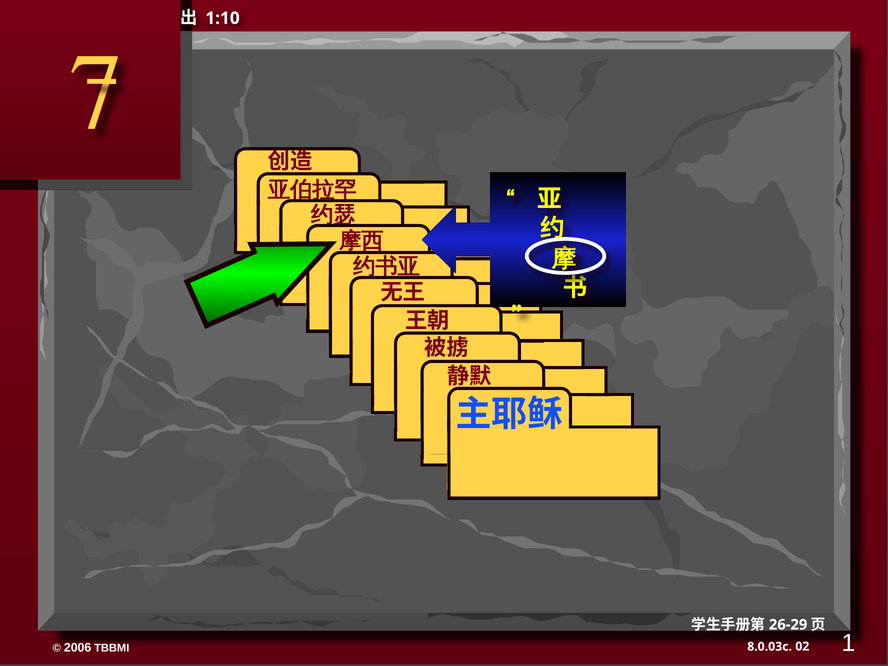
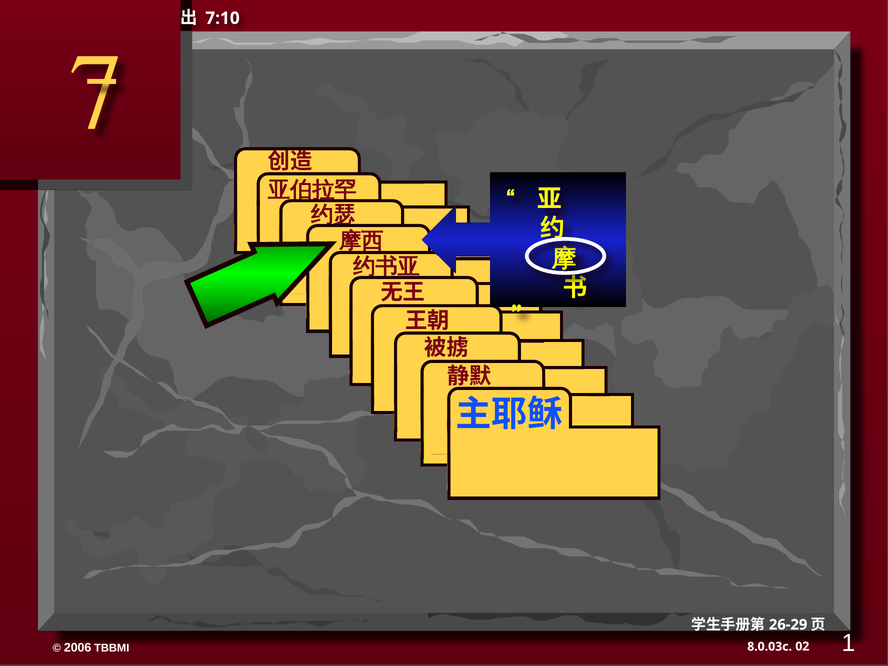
1:10: 1:10 -> 7:10 (223, 18)
